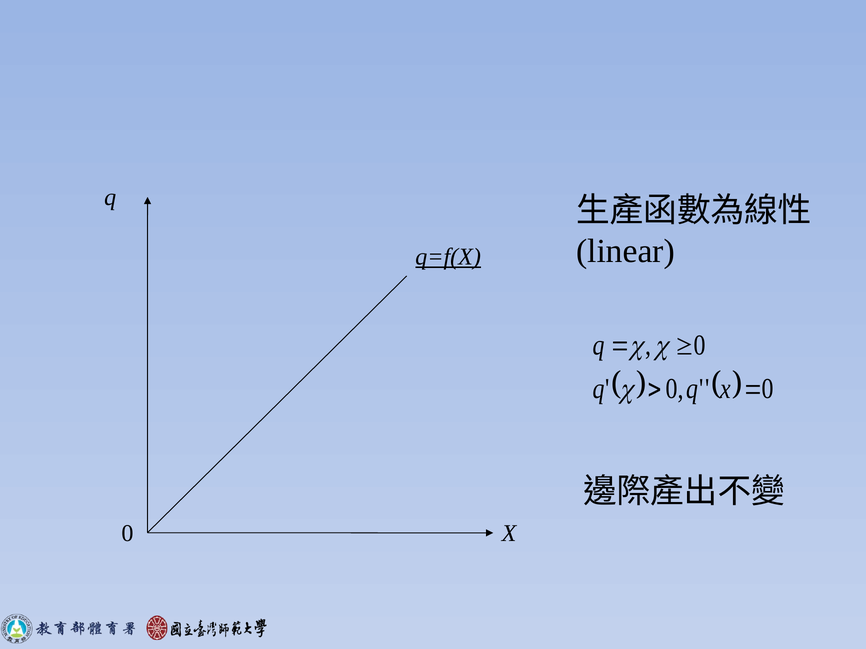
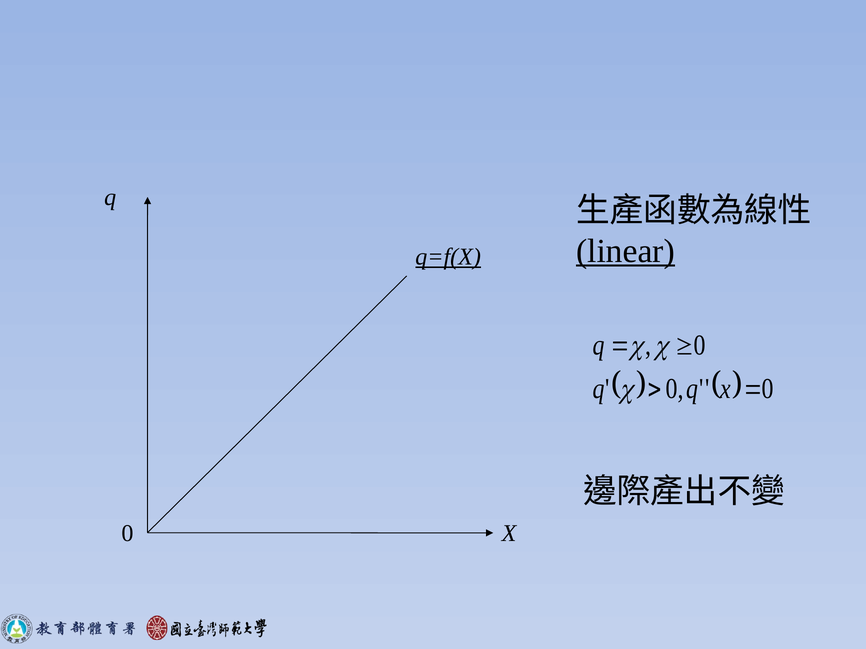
linear underline: none -> present (625, 251)
